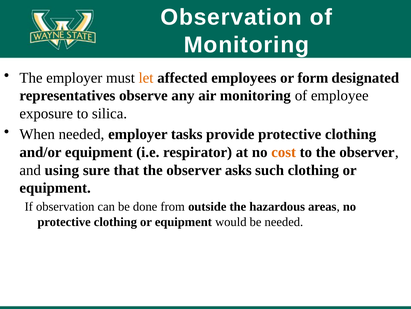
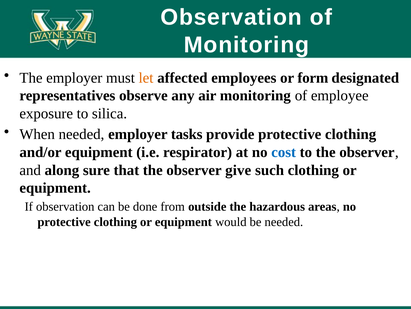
cost colour: orange -> blue (284, 152)
using: using -> along (62, 170)
asks: asks -> give (238, 170)
